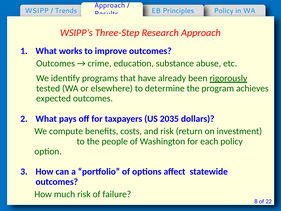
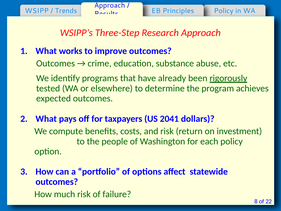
2035: 2035 -> 2041 (169, 119)
